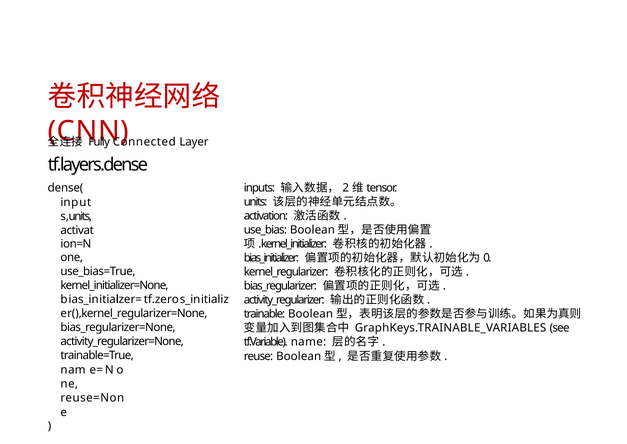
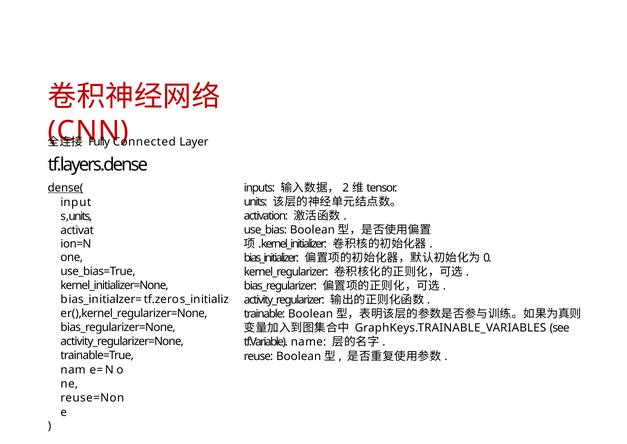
dense( underline: none -> present (65, 188)
